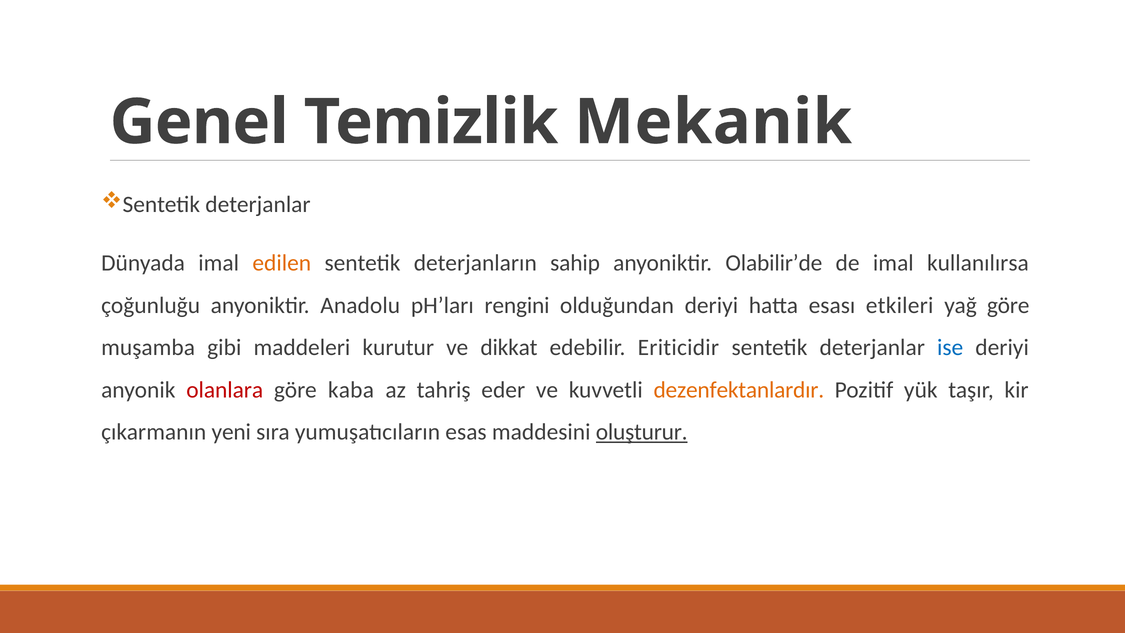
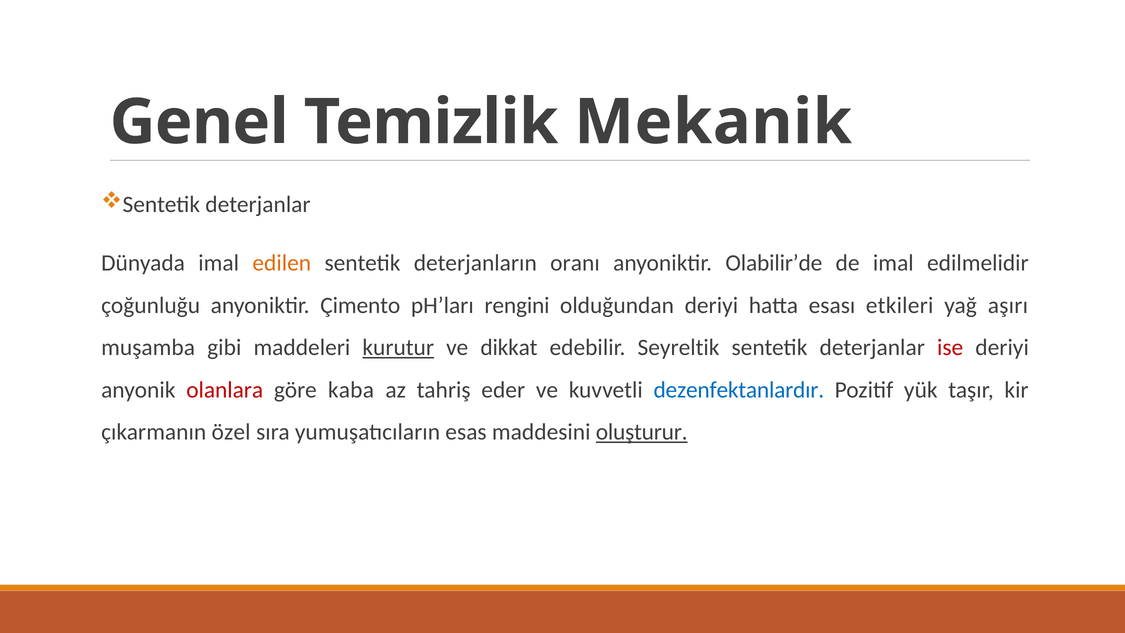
sahip: sahip -> oranı (575, 263)
kullanılırsa: kullanılırsa -> edilmelidir (978, 263)
Anadolu: Anadolu -> Çimento (360, 305)
yağ göre: göre -> aşırı (1008, 305)
kurutur underline: none -> present (398, 348)
Eriticidir: Eriticidir -> Seyreltik (679, 348)
ise colour: blue -> red (950, 348)
dezenfektanlardır colour: orange -> blue (739, 390)
yeni: yeni -> özel (231, 432)
